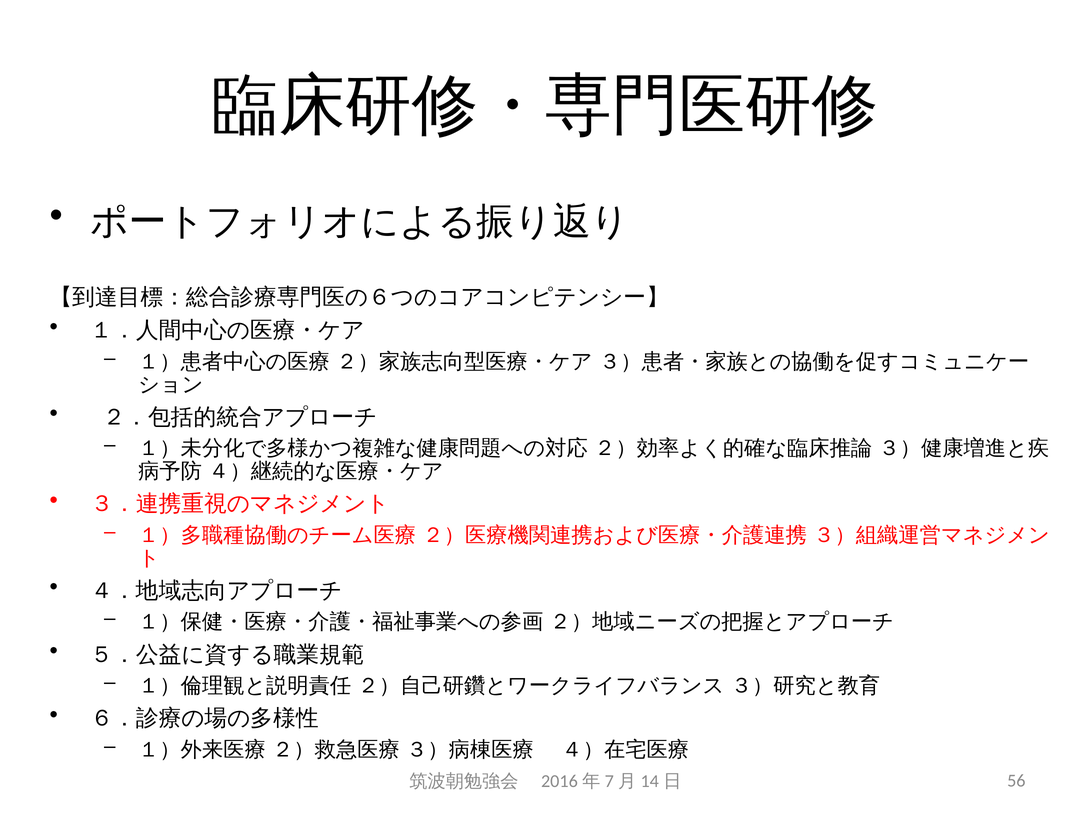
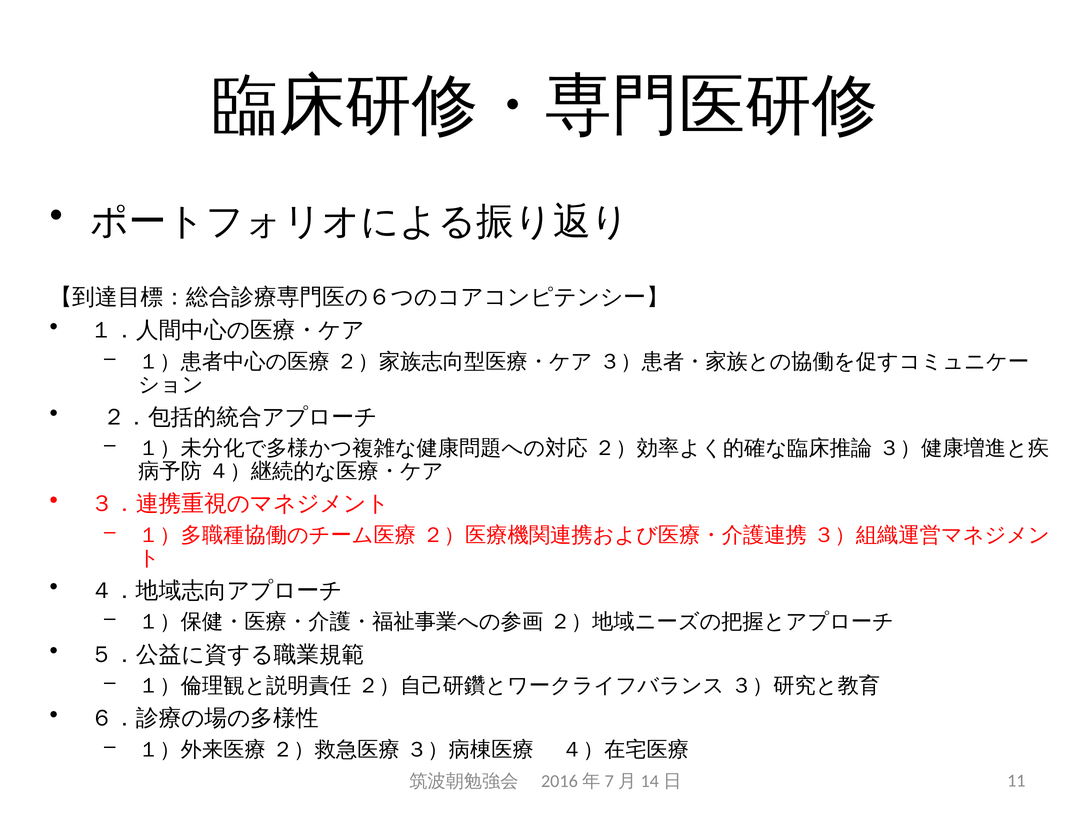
56: 56 -> 11 (1016, 781)
